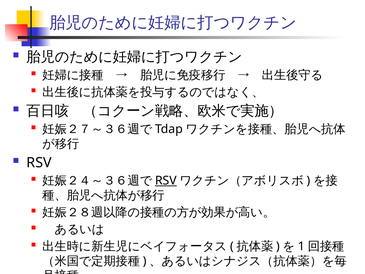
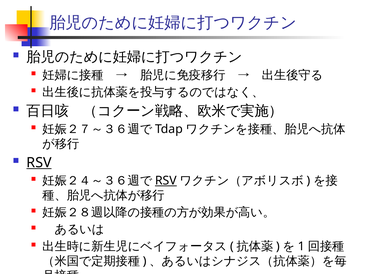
RSV underline: none -> present (39, 162)
